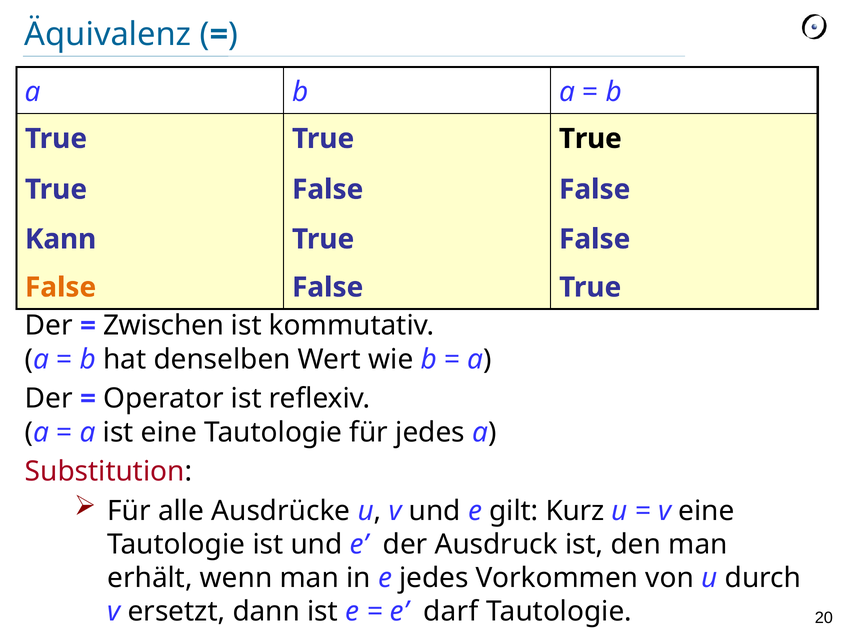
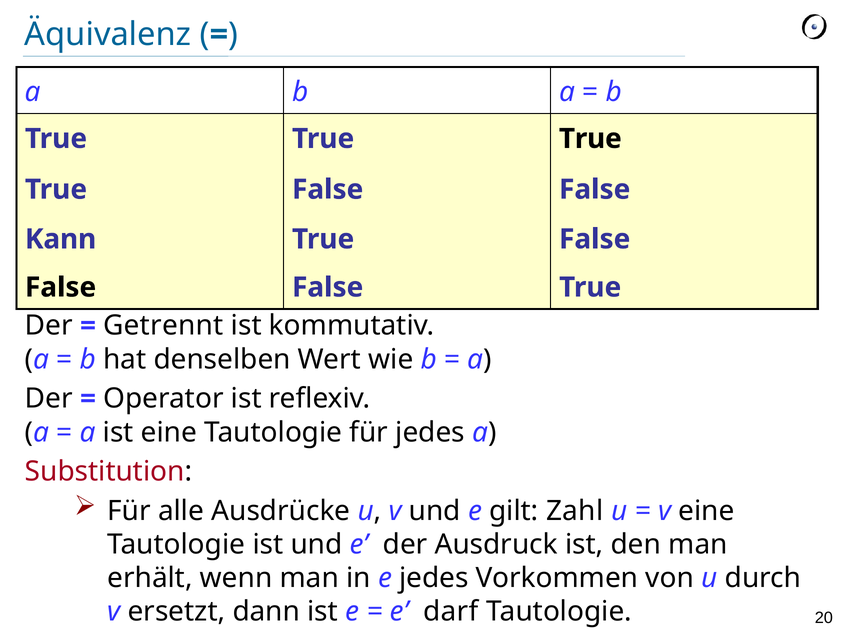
False colour: orange -> black (61, 287)
Zwischen: Zwischen -> Getrennt (163, 326)
Kurz: Kurz -> Zahl (575, 511)
